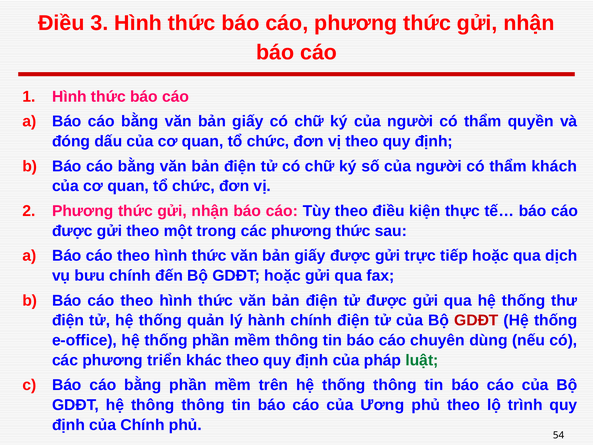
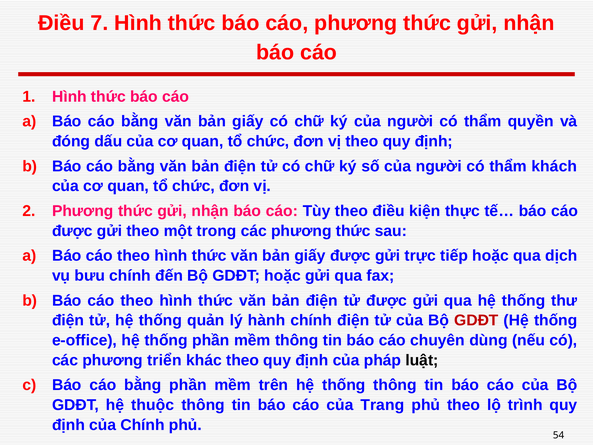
3: 3 -> 7 (99, 23)
luật colour: green -> black (422, 360)
hệ thông: thông -> thuộc (153, 405)
Ương: Ương -> Trang (382, 405)
